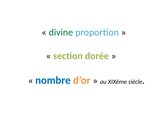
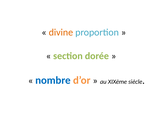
divine colour: green -> orange (61, 32)
